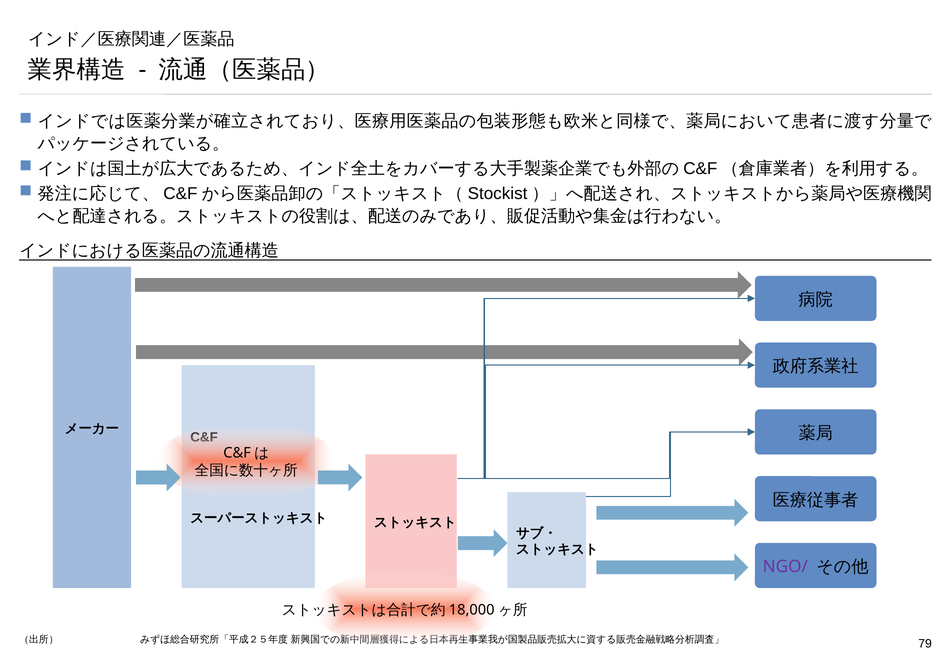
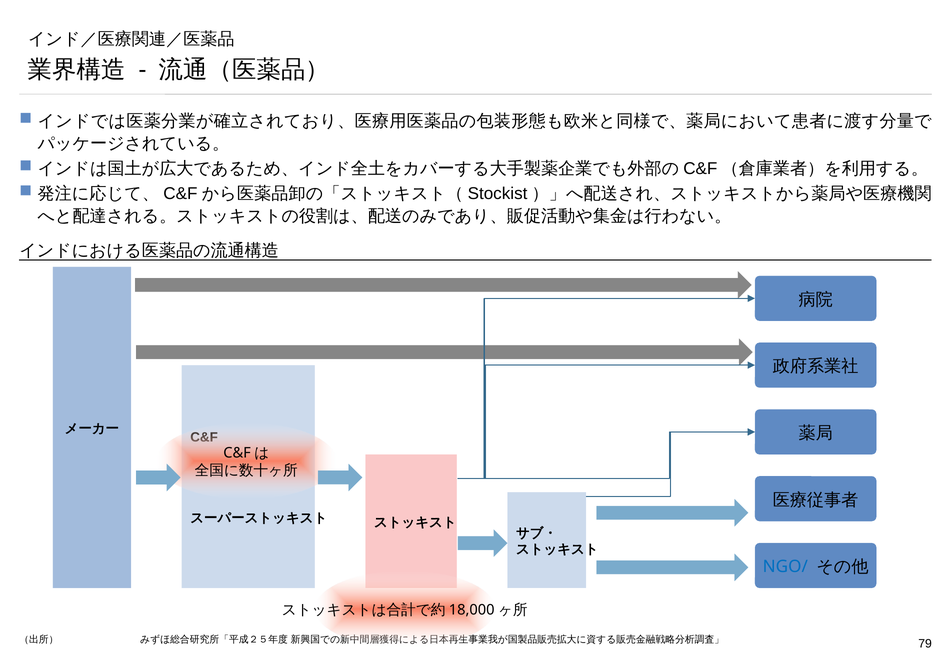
NGO/ colour: purple -> blue (785, 567)
